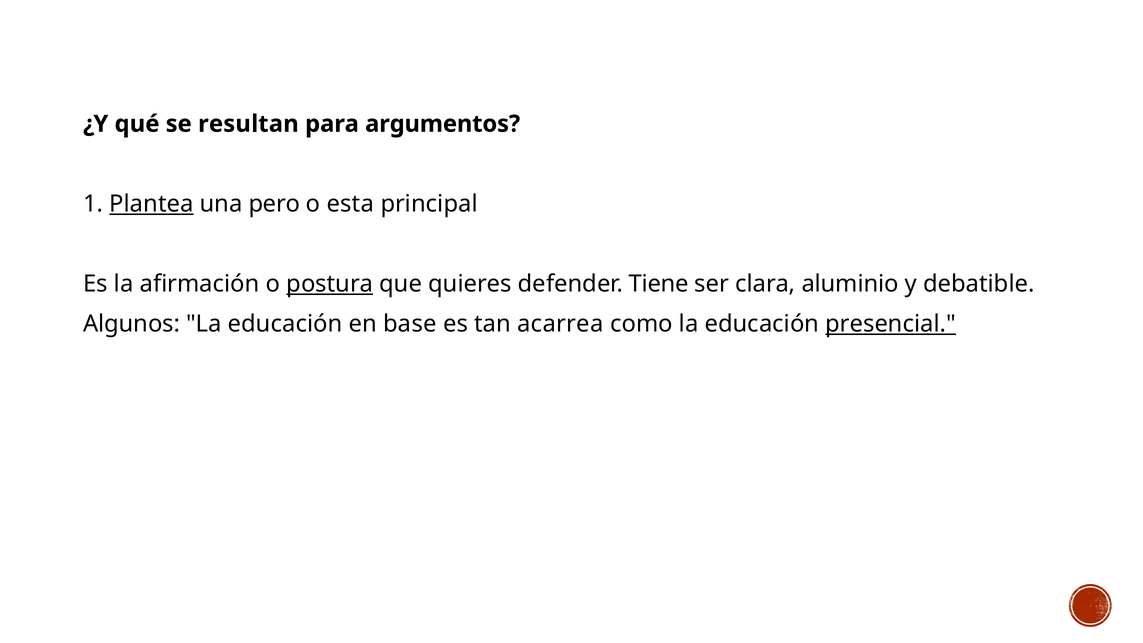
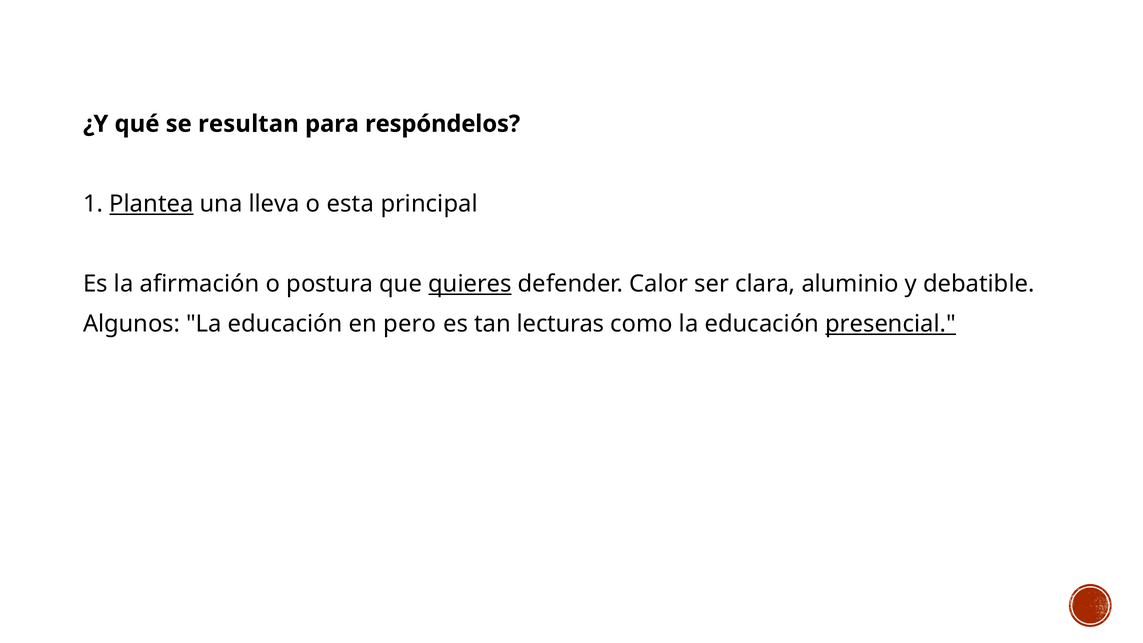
argumentos: argumentos -> respóndelos (443, 124)
pero: pero -> lleva (274, 204)
postura underline: present -> none (330, 284)
quieres underline: none -> present (470, 284)
Tiene: Tiene -> Calor (659, 284)
base: base -> pero (410, 324)
acarrea: acarrea -> lecturas (561, 324)
